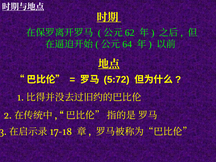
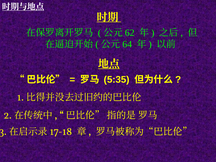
5:72: 5:72 -> 5:35 (117, 79)
